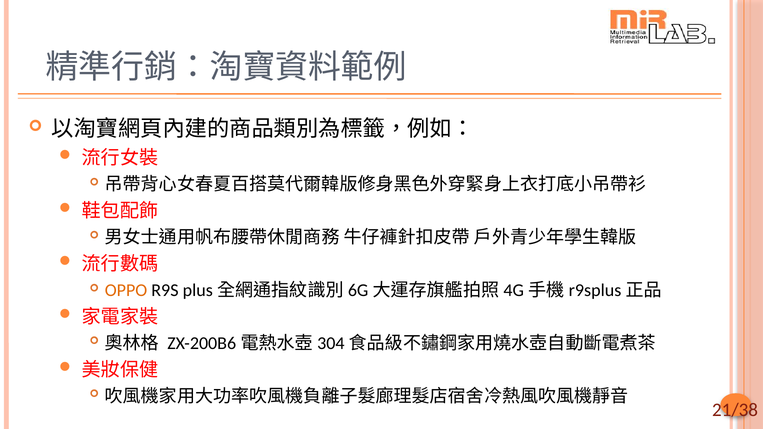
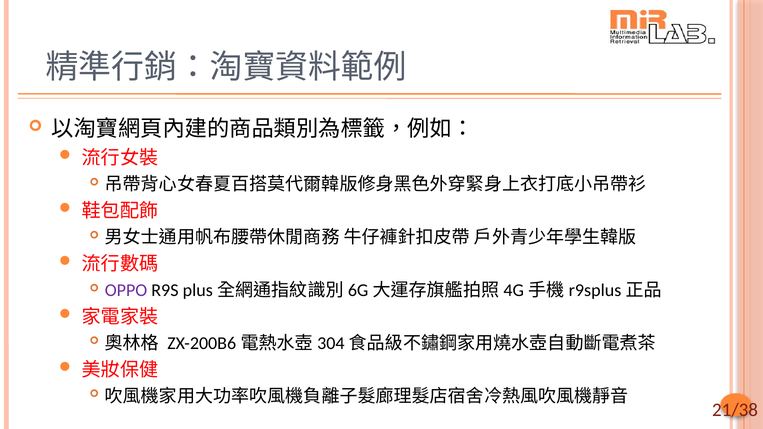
OPPO colour: orange -> purple (126, 290)
